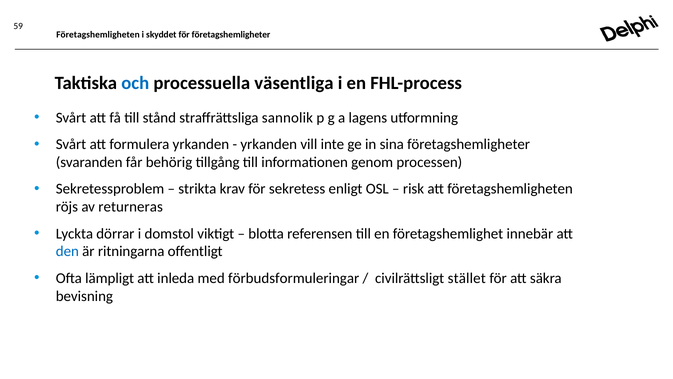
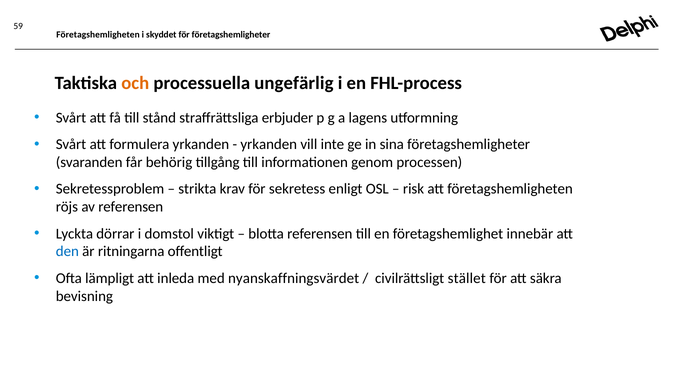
och colour: blue -> orange (135, 83)
väsentliga: väsentliga -> ungefärlig (294, 83)
sannolik: sannolik -> erbjuder (288, 118)
av returneras: returneras -> referensen (131, 207)
förbudsformuleringar: förbudsformuleringar -> nyanskaffningsvärdet (294, 278)
